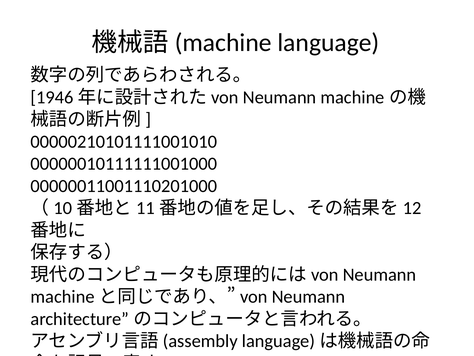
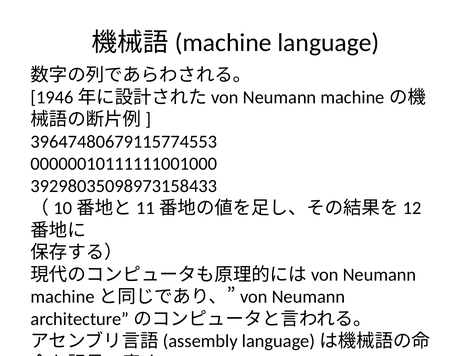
00000210101111001010: 00000210101111001010 -> 39647480679115774553 (124, 141)
00000011001110201000: 00000011001110201000 -> 39298035098973158433 (124, 186)
